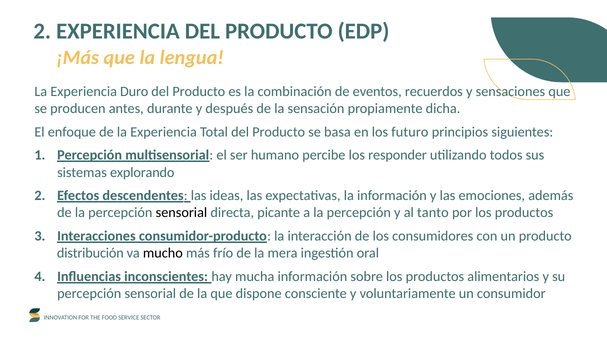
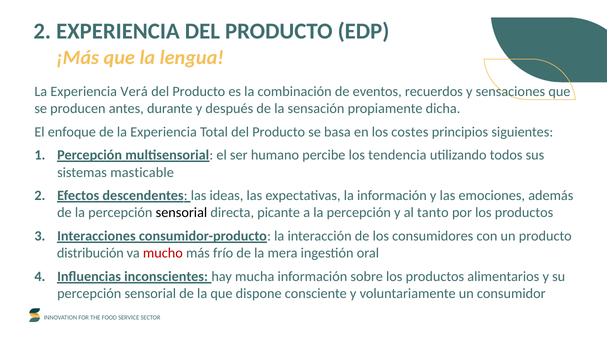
Duro: Duro -> Verá (134, 92)
futuro: futuro -> costes (410, 132)
responder: responder -> tendencia (397, 155)
explorando: explorando -> masticable (142, 173)
mucho colour: black -> red (163, 254)
